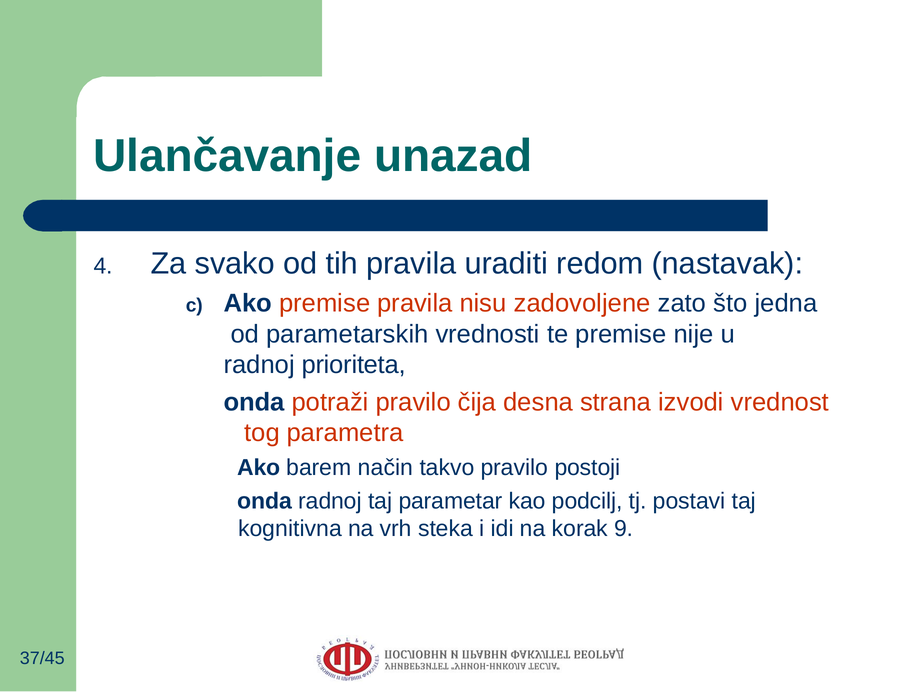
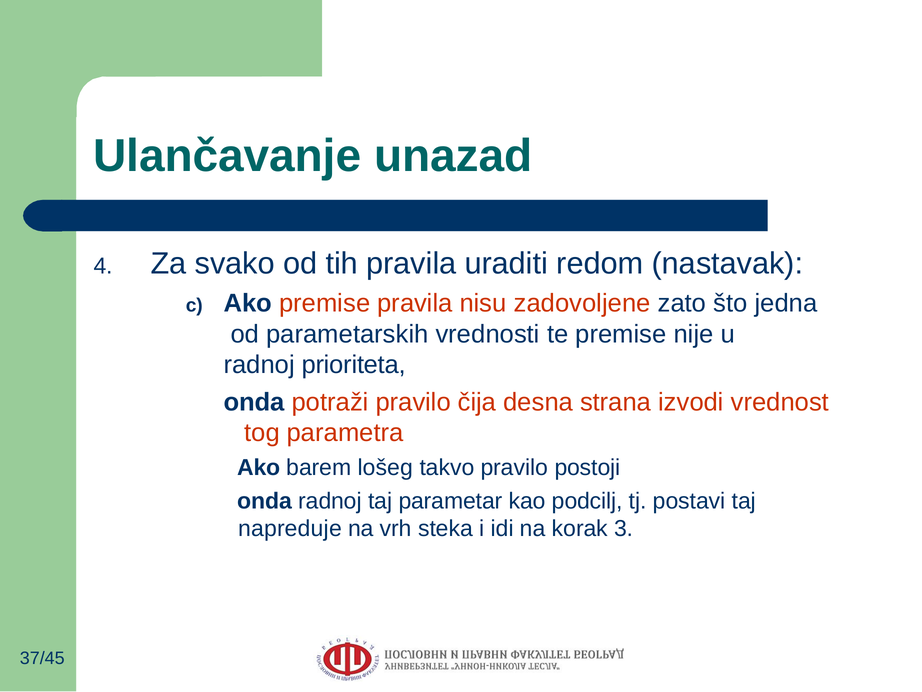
način: način -> lošeg (385, 467)
kognitivna: kognitivna -> napreduje (290, 528)
9: 9 -> 3 (624, 528)
